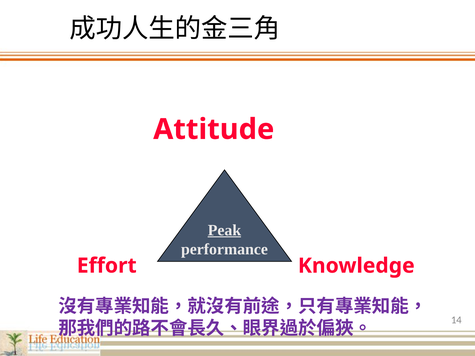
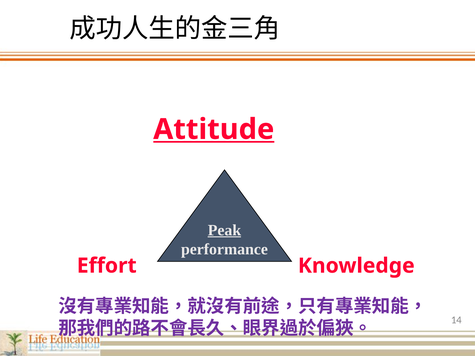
Attitude underline: none -> present (214, 129)
